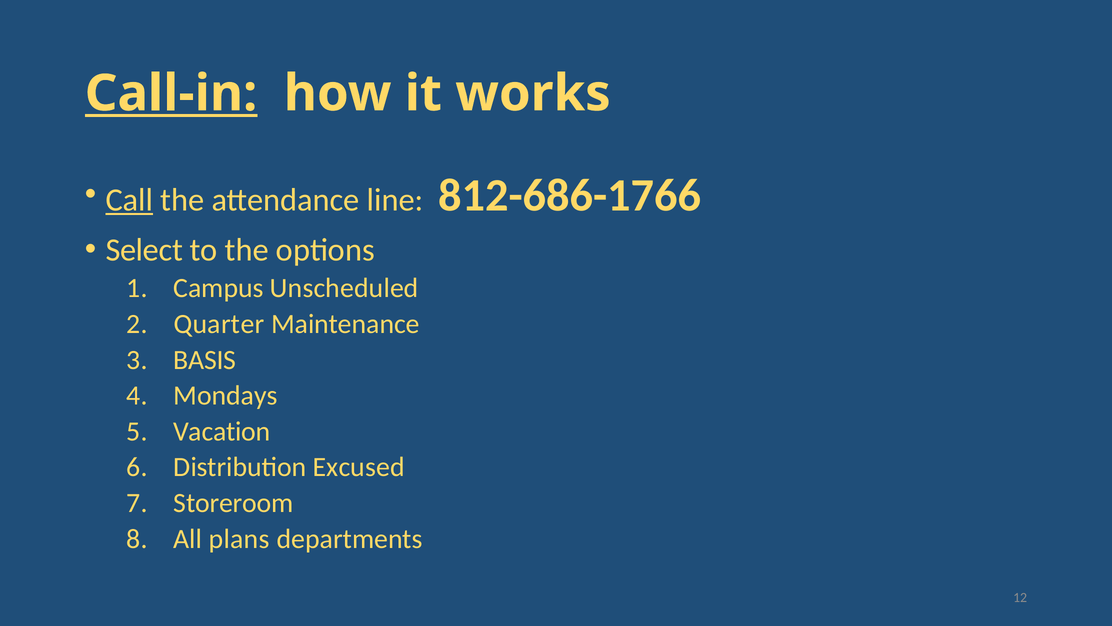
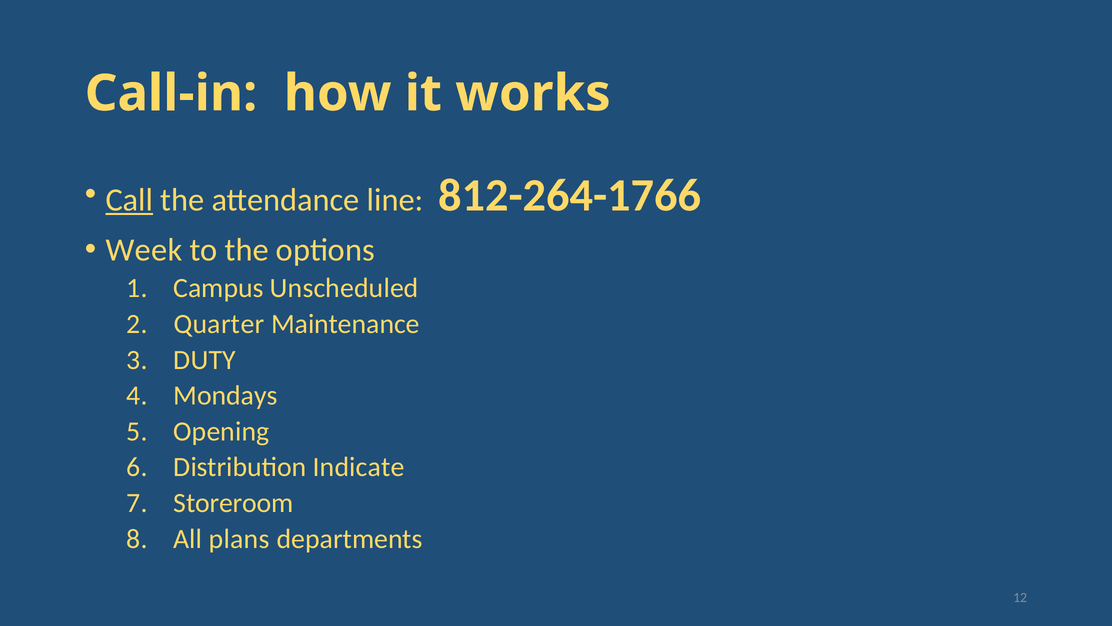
Call-in underline: present -> none (171, 93)
812-686-1766: 812-686-1766 -> 812-264-1766 (570, 195)
Select: Select -> Week (144, 250)
BASIS: BASIS -> DUTY (205, 360)
Vacation: Vacation -> Opening (221, 431)
Excused: Excused -> Indicate (359, 467)
